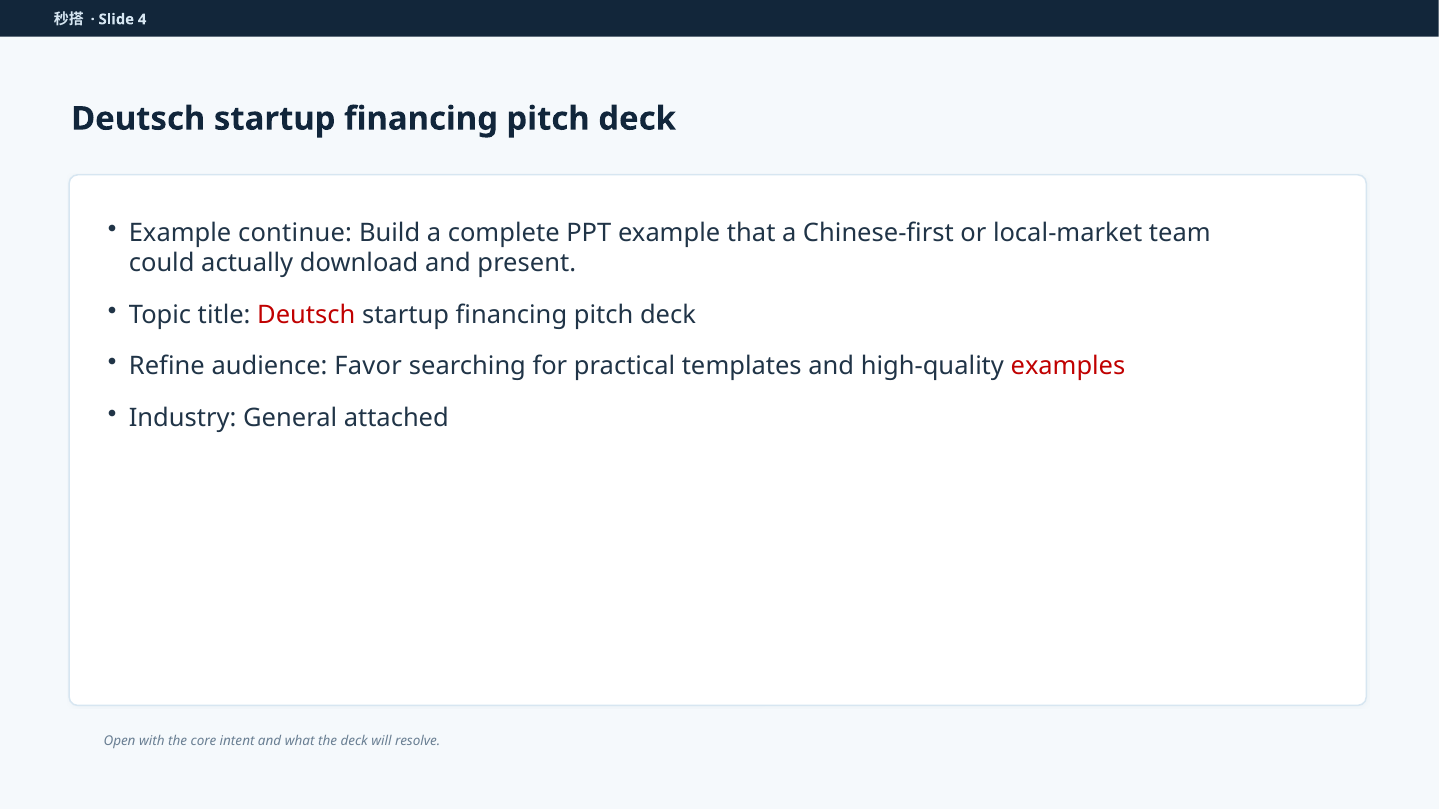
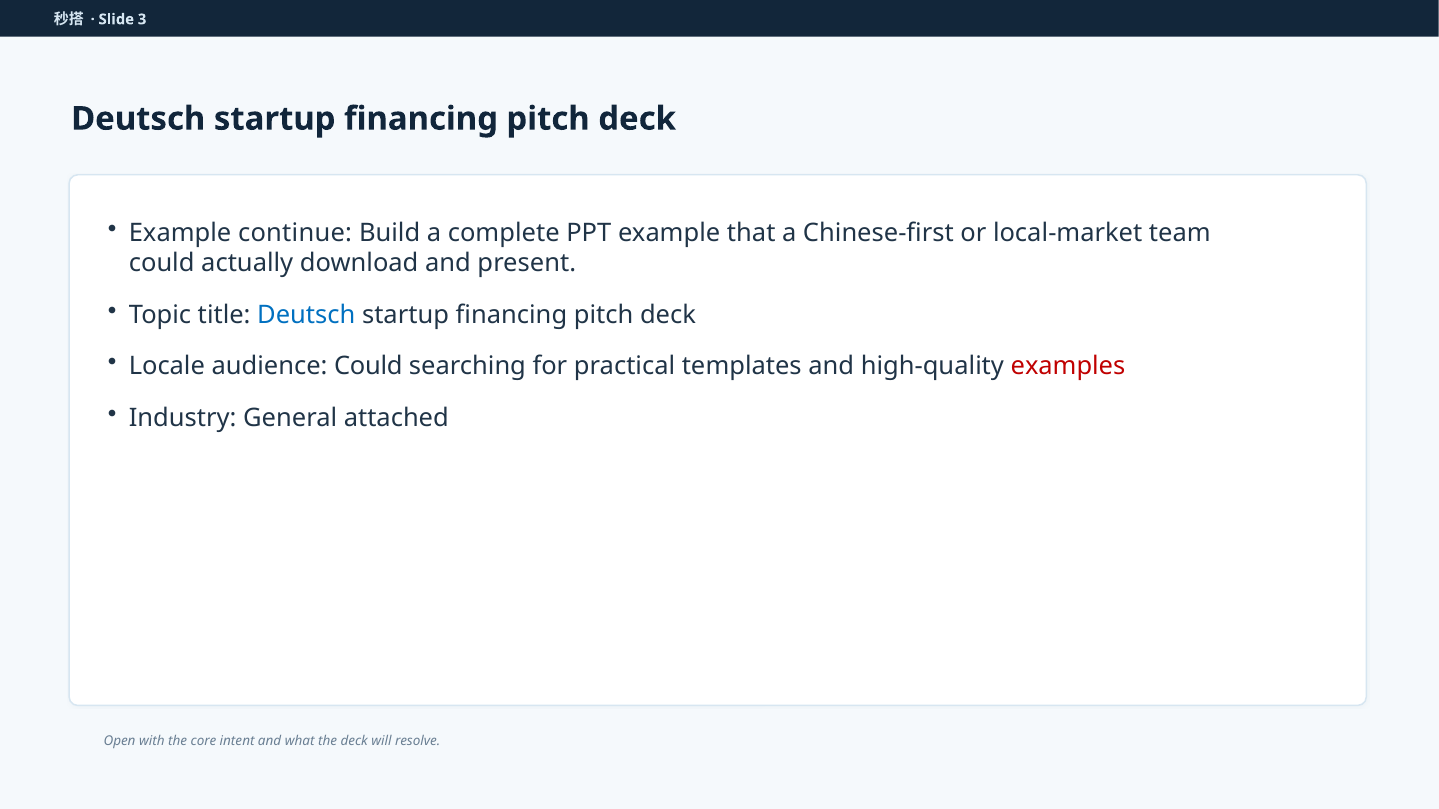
4: 4 -> 3 (142, 19)
Deutsch colour: red -> blue (306, 315)
Refine: Refine -> Locale (167, 367)
audience Favor: Favor -> Could (368, 367)
